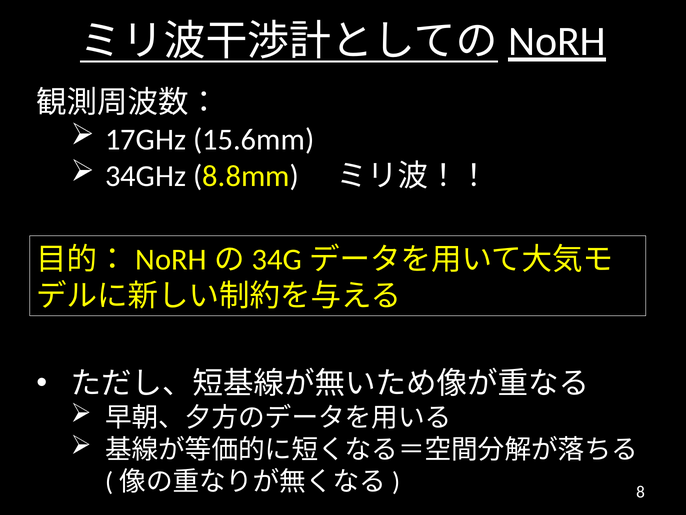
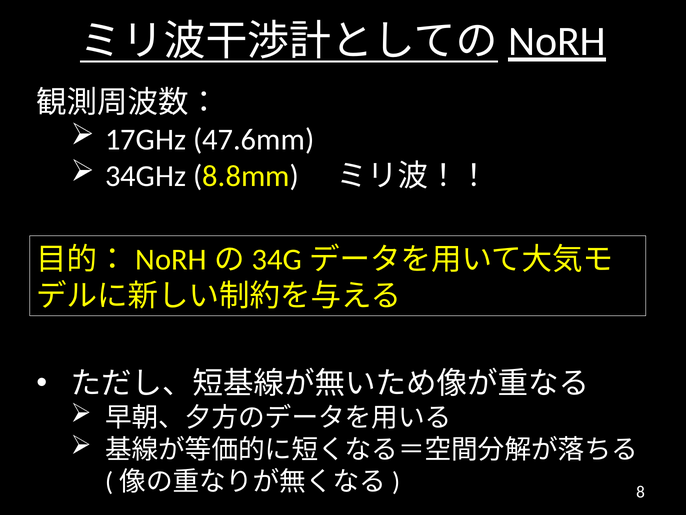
15.6mm: 15.6mm -> 47.6mm (254, 139)
